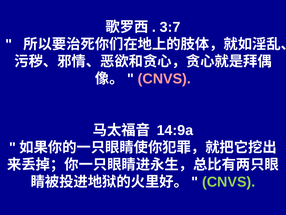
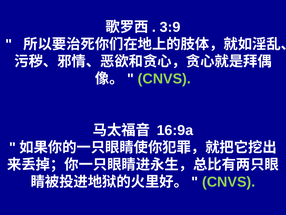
3:7: 3:7 -> 3:9 (170, 27)
CNVS colour: pink -> light green (164, 79)
14:9a: 14:9a -> 16:9a (175, 130)
